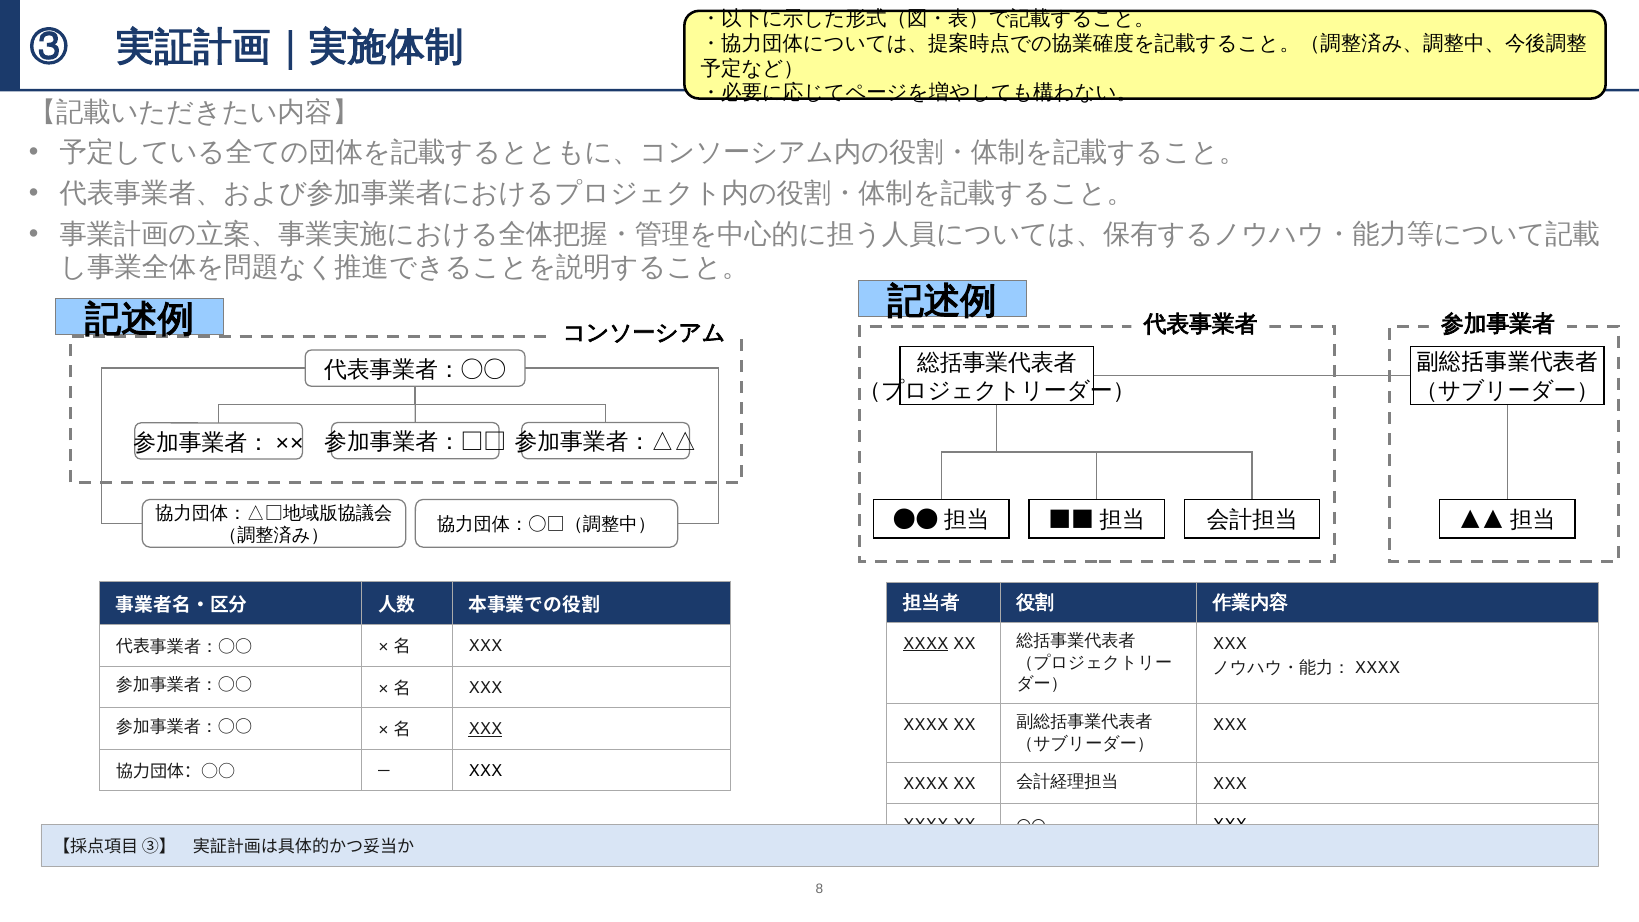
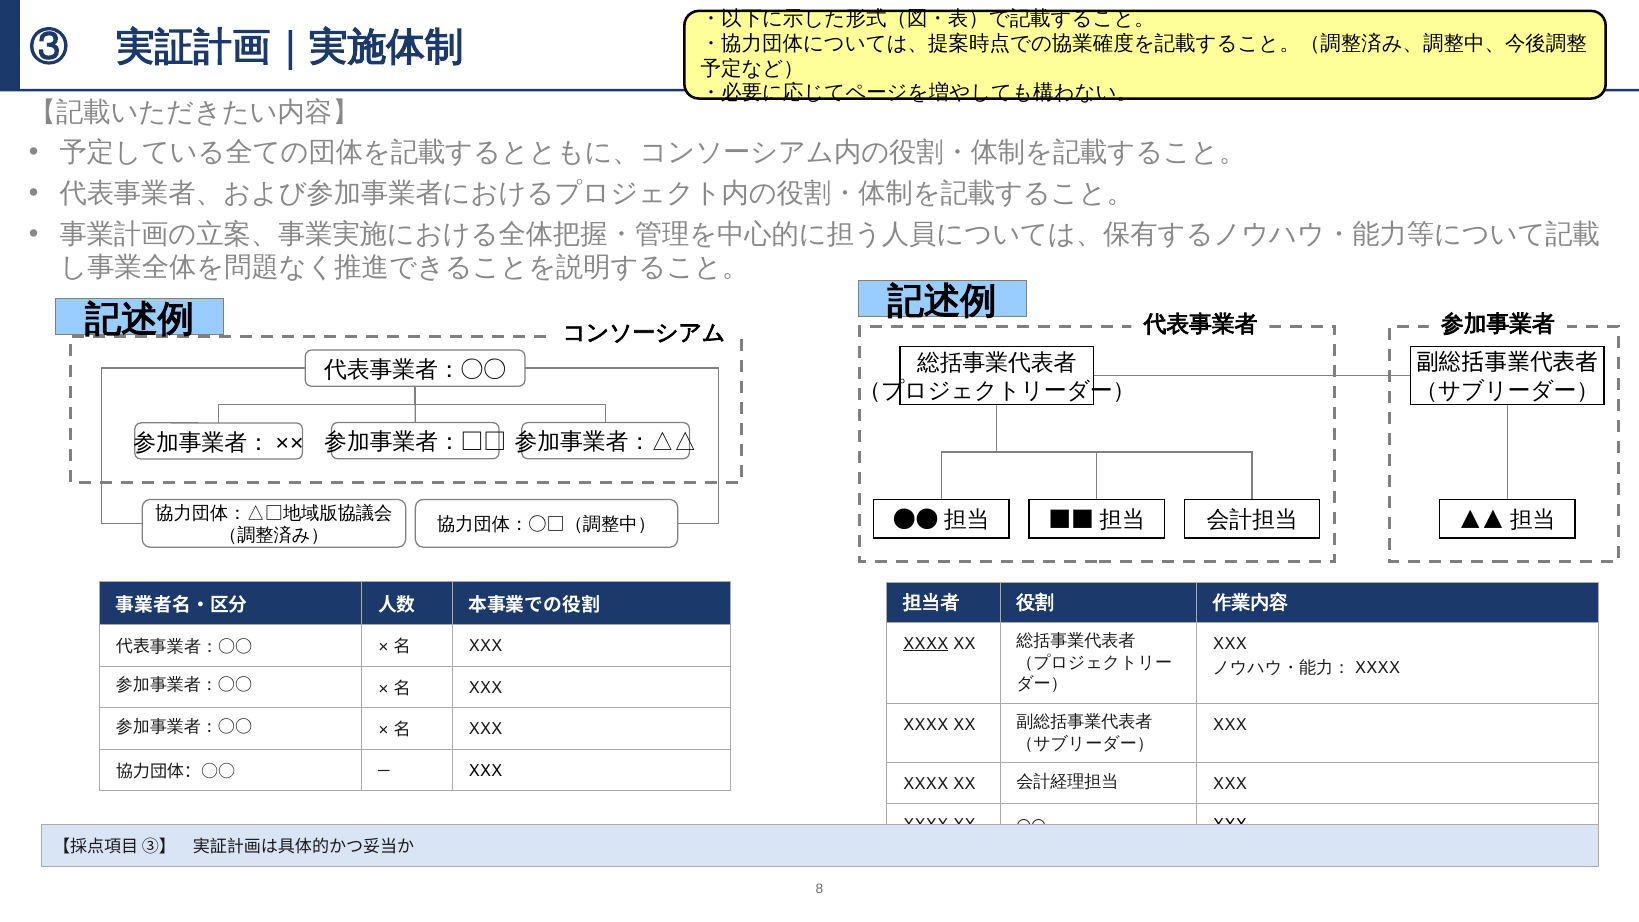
XXX underline: present -> none (485, 729)
